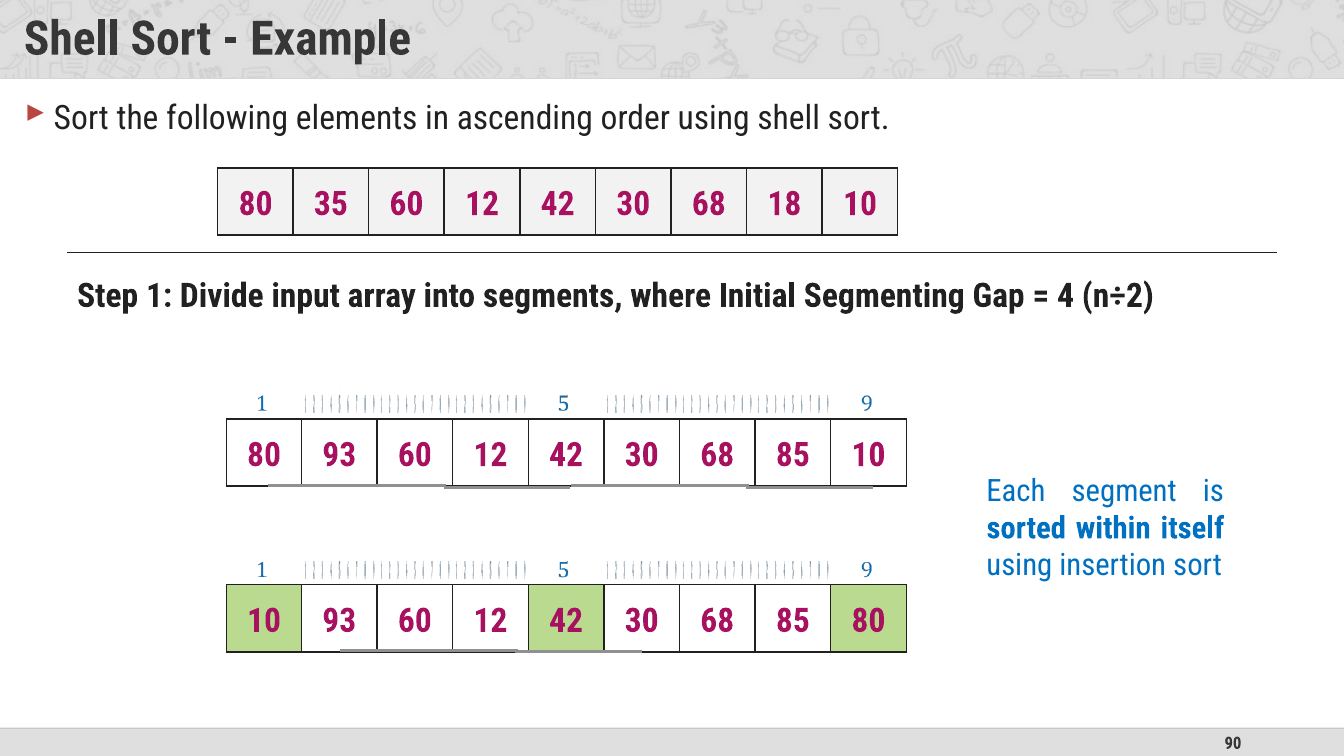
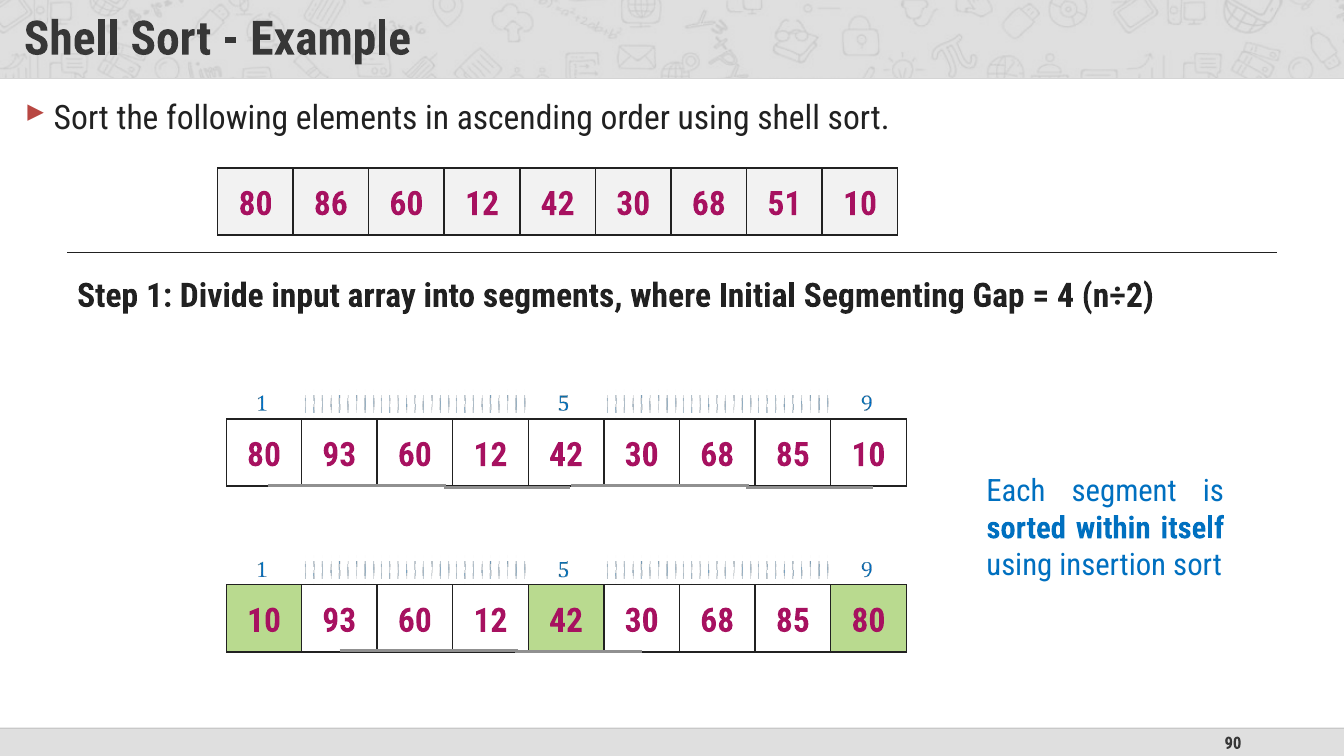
35: 35 -> 86 (331, 204)
18: 18 -> 51 (784, 204)
